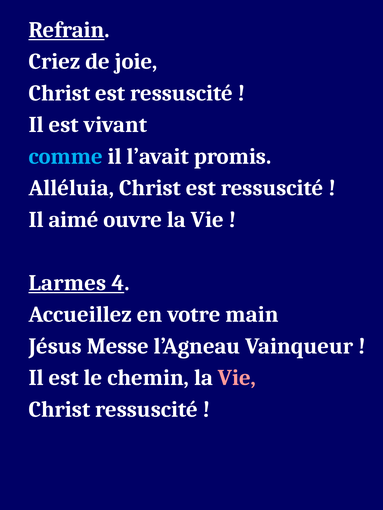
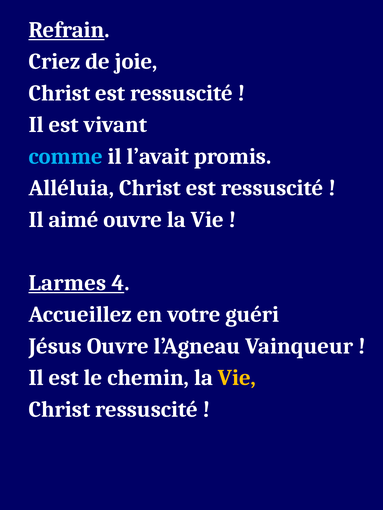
main: main -> guéri (252, 315)
Jésus Messe: Messe -> Ouvre (118, 347)
Vie colour: pink -> yellow (237, 378)
